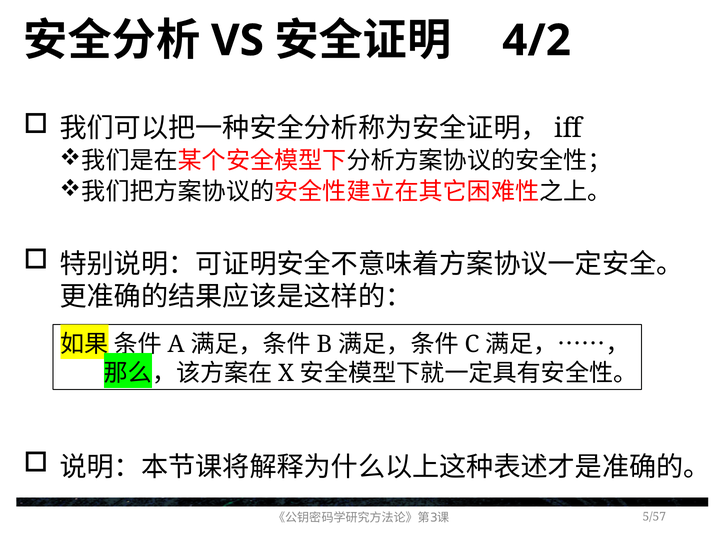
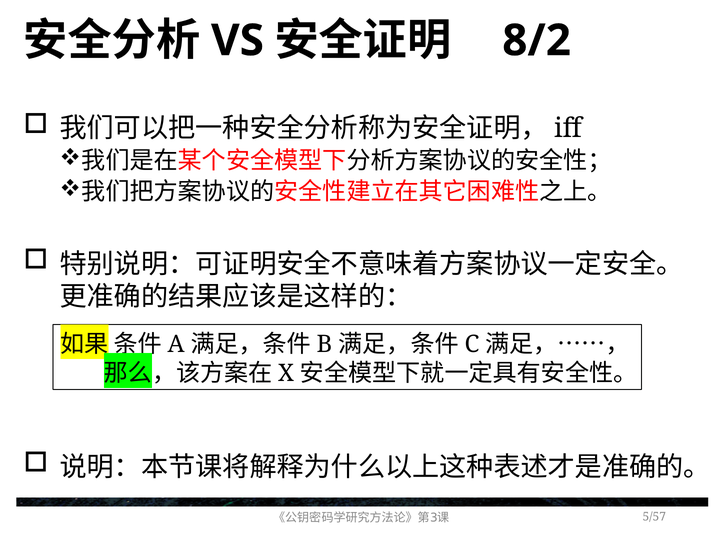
4/2: 4/2 -> 8/2 (537, 41)
